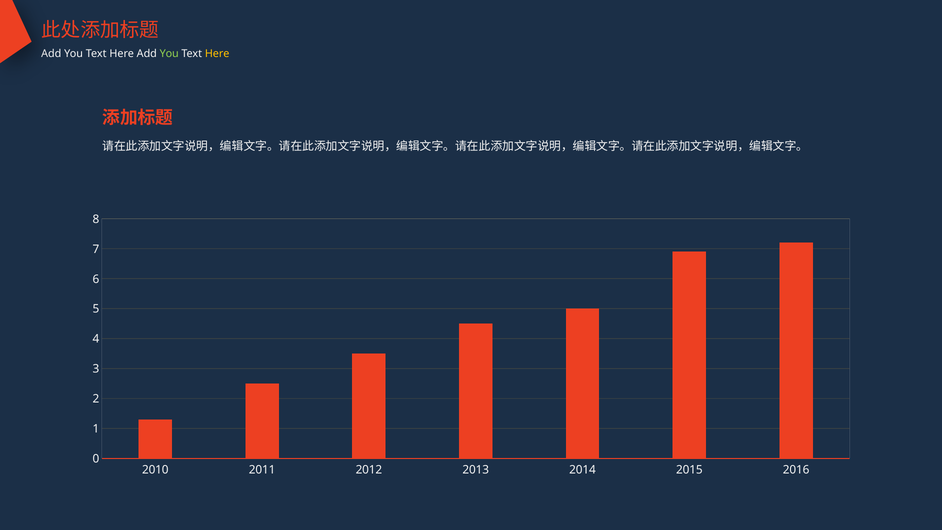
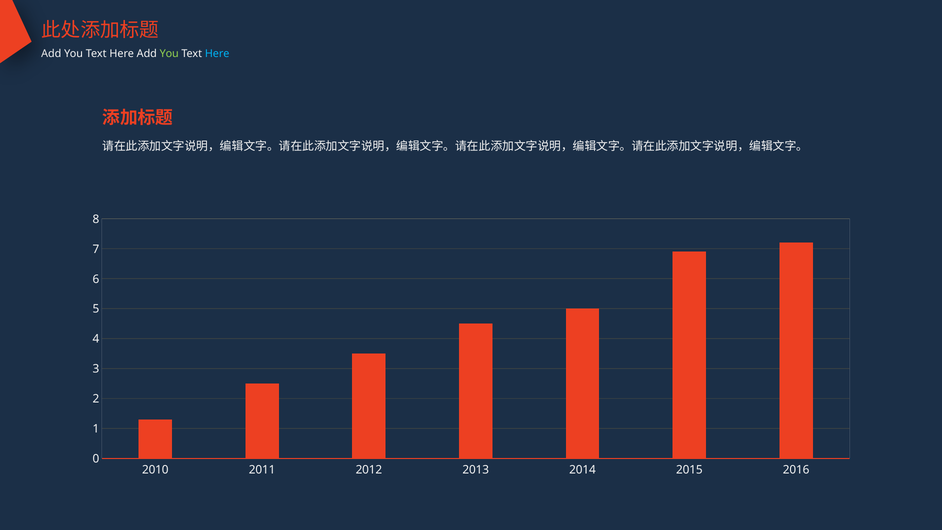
Here colour: yellow -> light blue (217, 54)
